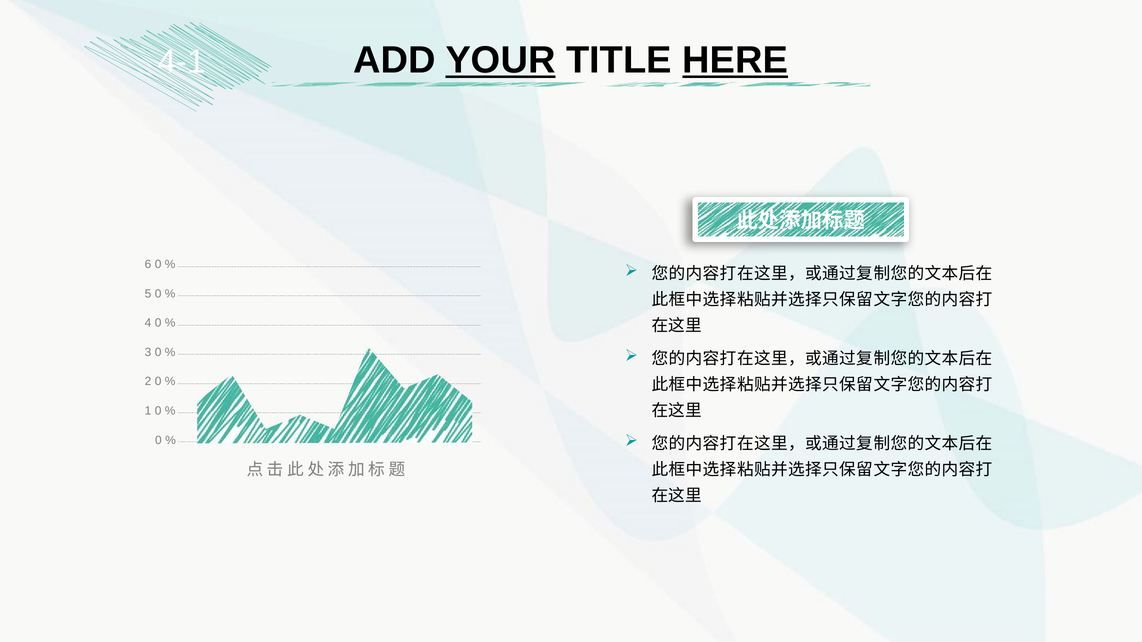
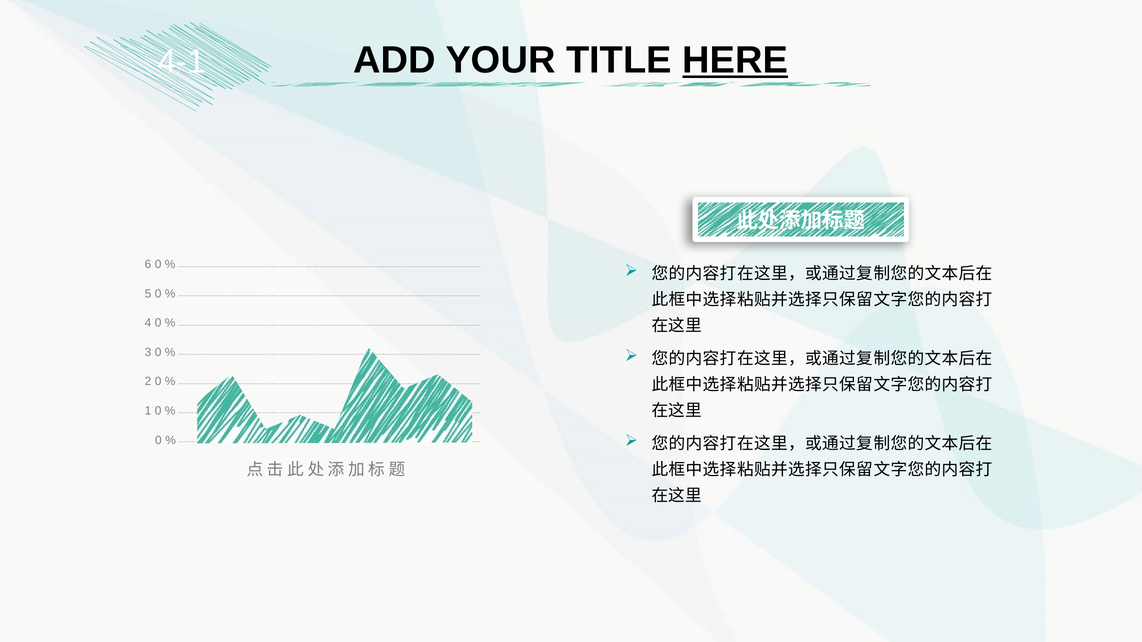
YOUR underline: present -> none (501, 60)
